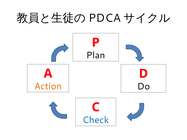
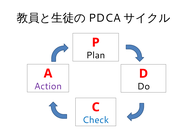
Action colour: orange -> purple (48, 86)
